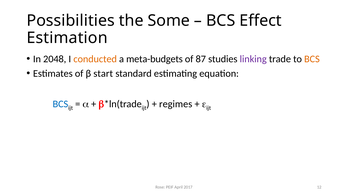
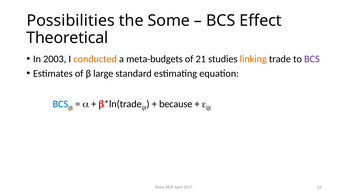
Estimation: Estimation -> Theoretical (67, 38)
2048: 2048 -> 2003 (55, 59)
87: 87 -> 21 (201, 59)
linking colour: purple -> orange (253, 59)
BCS colour: orange -> purple (312, 59)
start: start -> large (103, 73)
regimes: regimes -> because (176, 104)
